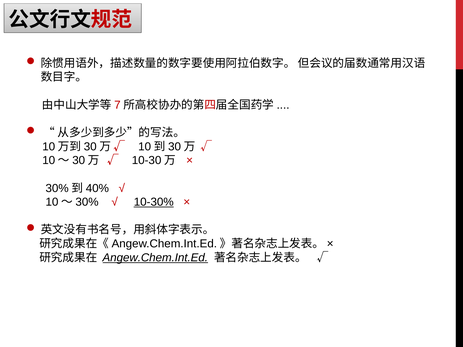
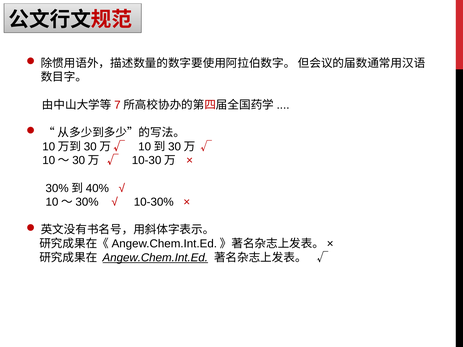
10-30% underline: present -> none (154, 202)
